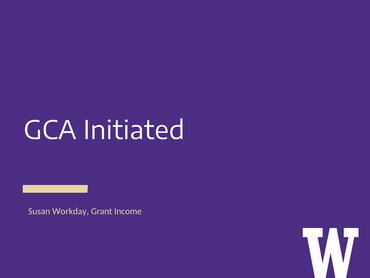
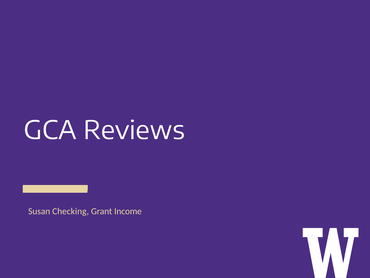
Initiated: Initiated -> Reviews (134, 130)
Workday: Workday -> Checking (71, 211)
